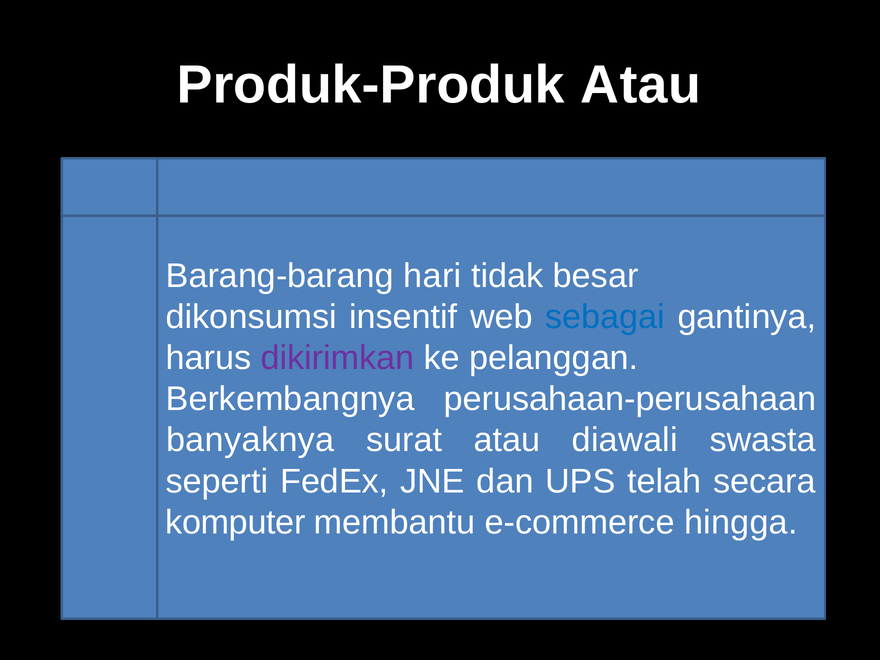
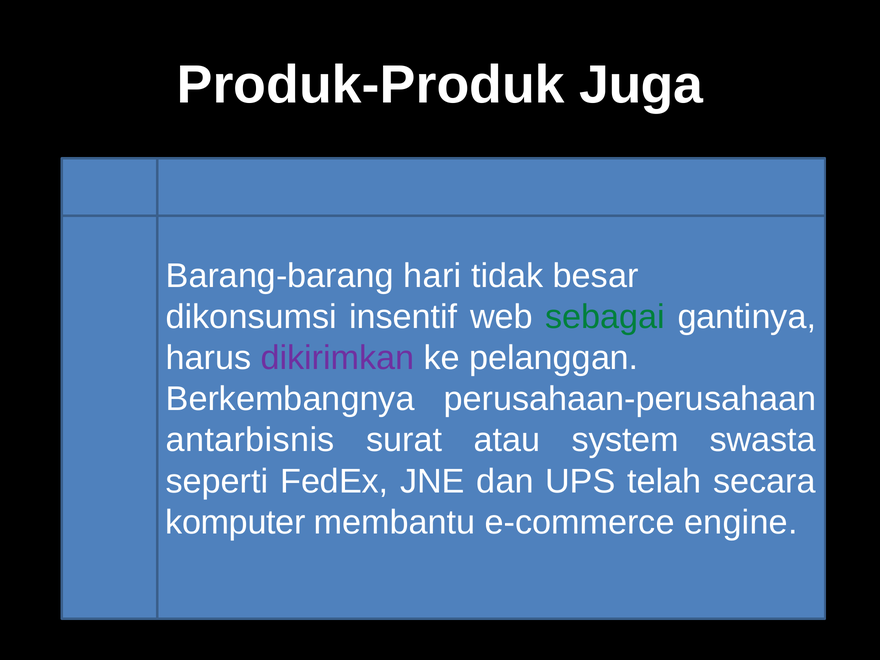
Produk-Produk Atau: Atau -> Juga (641, 85)
sebagai colour: blue -> green (605, 317)
banyaknya: banyaknya -> antarbisnis (250, 440)
diawali: diawali -> system (625, 440)
hingga: hingga -> engine (741, 522)
